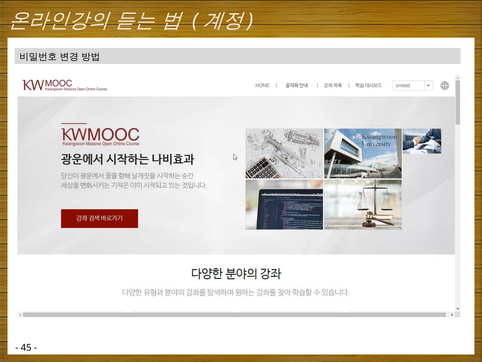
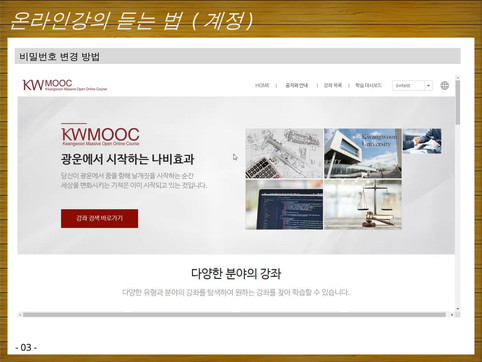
45: 45 -> 03 (26, 347)
